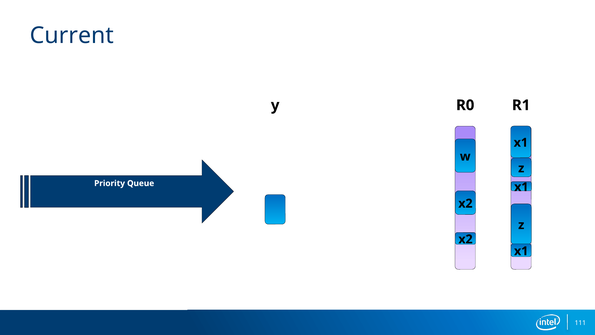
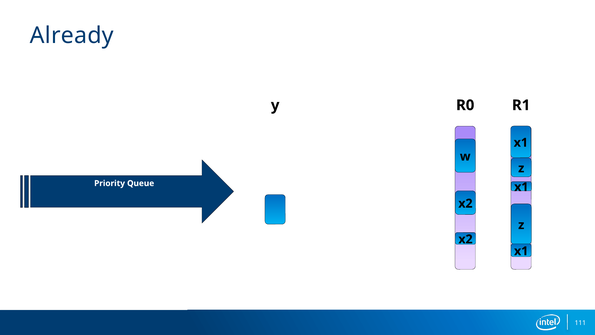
Current: Current -> Already (72, 35)
